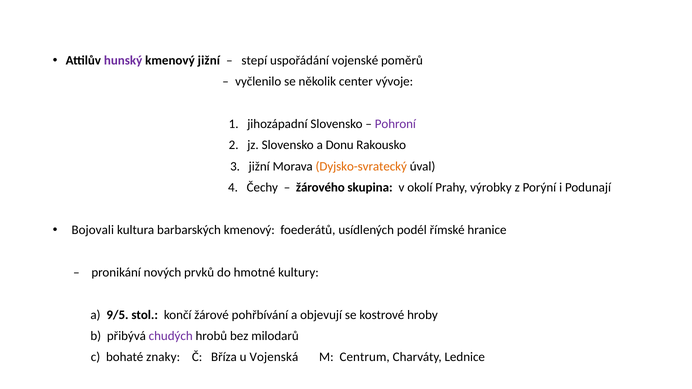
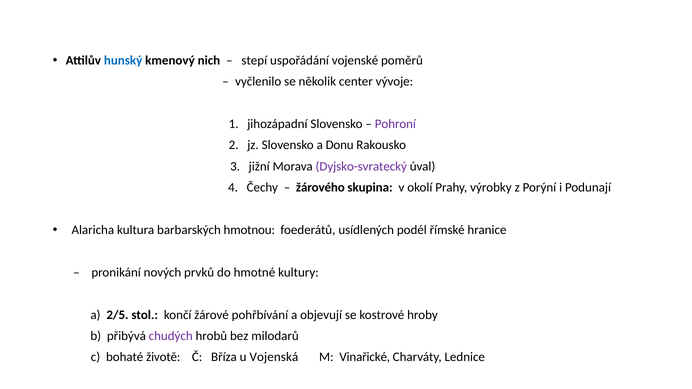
hunský colour: purple -> blue (123, 60)
kmenový jižní: jižní -> nich (209, 60)
Dyjsko-svratecký colour: orange -> purple (361, 166)
Bojovali: Bojovali -> Alaricha (93, 230)
barbarských kmenový: kmenový -> hmotnou (249, 230)
9/5: 9/5 -> 2/5 (117, 315)
znaky: znaky -> životě (163, 357)
Centrum: Centrum -> Vinařické (365, 357)
